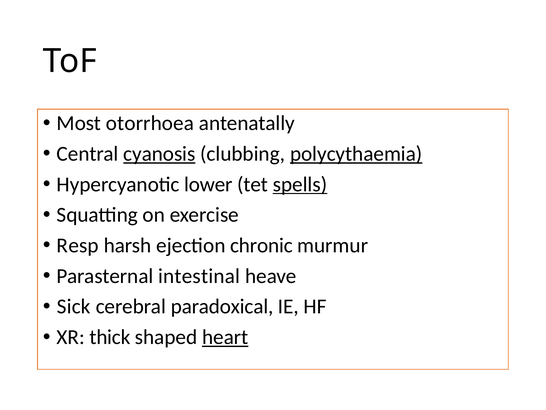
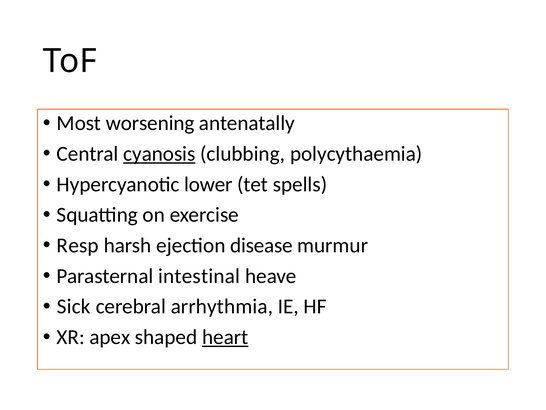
otorrhoea: otorrhoea -> worsening (150, 123)
polycythaemia underline: present -> none (356, 154)
spells underline: present -> none (300, 184)
chronic: chronic -> disease (261, 245)
paradoxical: paradoxical -> arrhythmia (222, 306)
thick: thick -> apex (110, 337)
